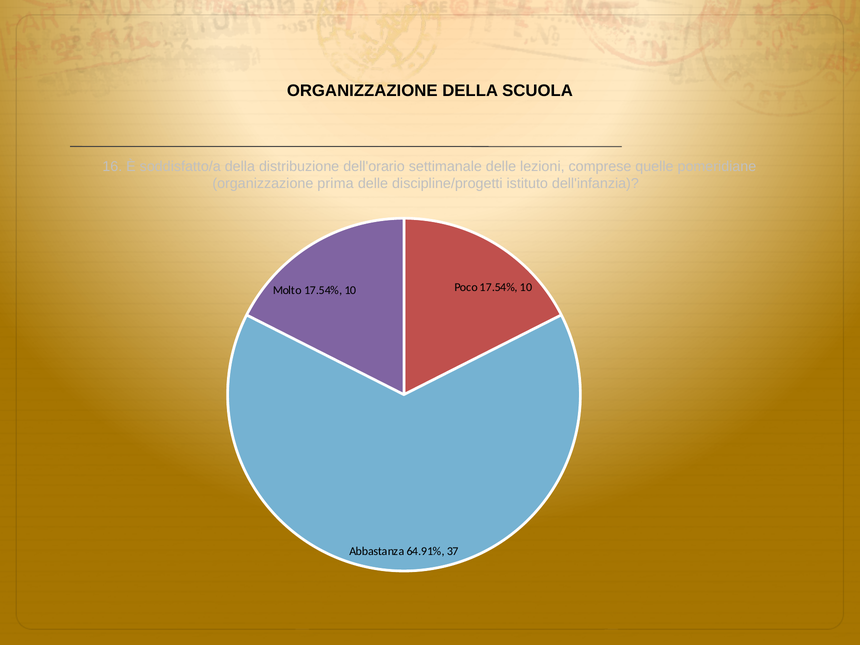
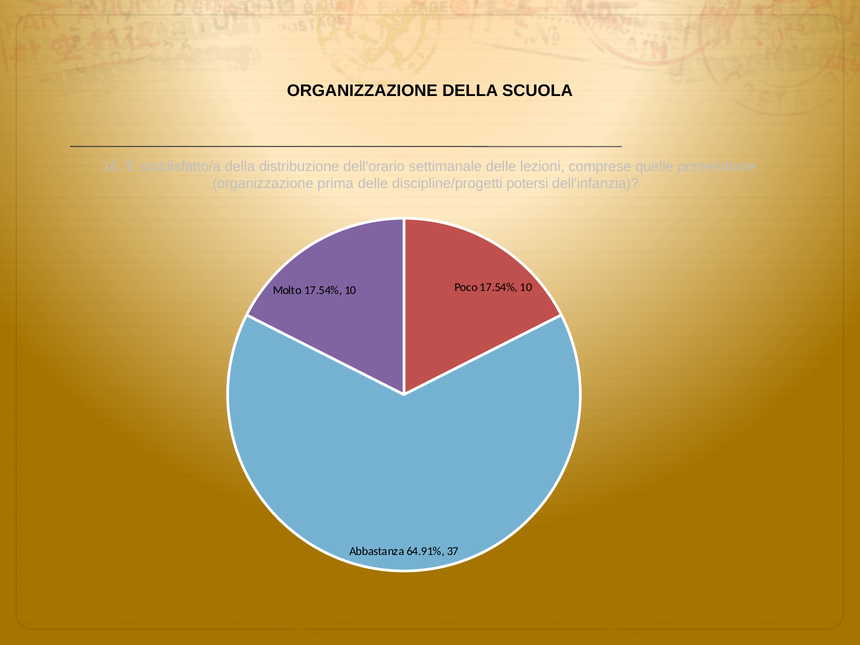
istituto: istituto -> potersi (527, 184)
